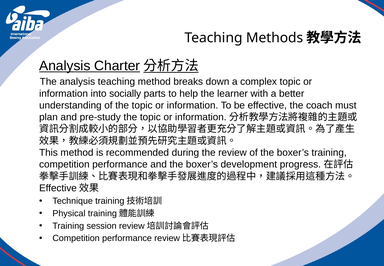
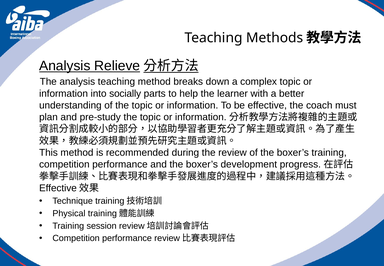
Charter: Charter -> Relieve (117, 66)
